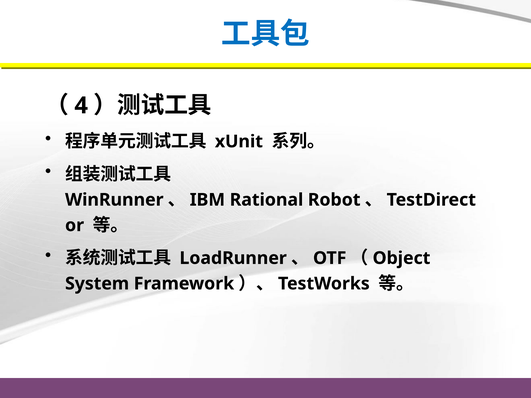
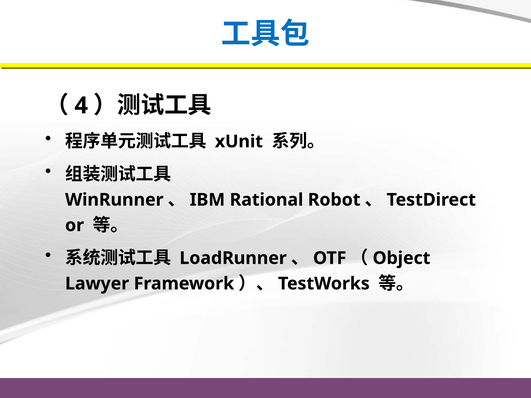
System: System -> Lawyer (97, 284)
